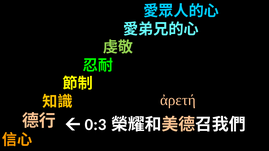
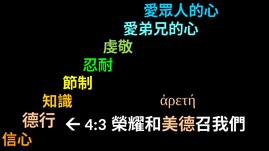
0:3: 0:3 -> 4:3 (96, 125)
